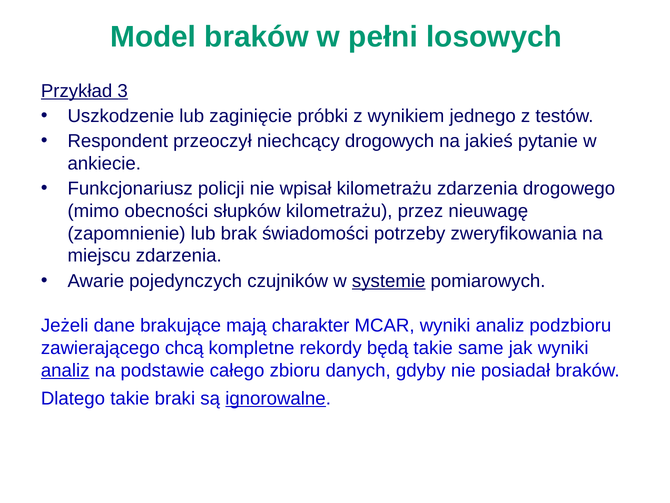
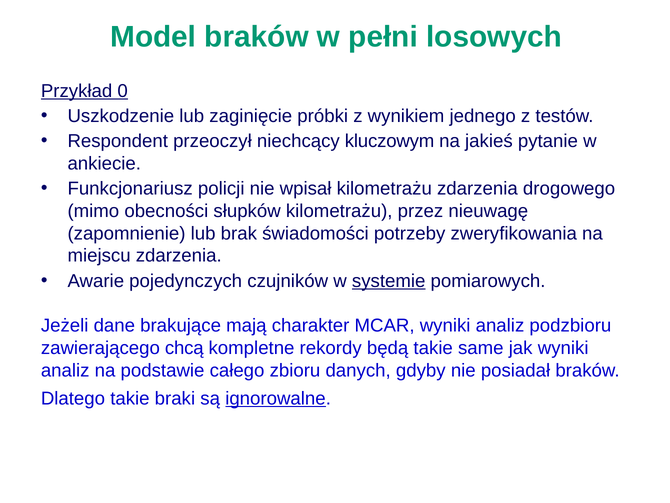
3: 3 -> 0 (123, 91)
drogowych: drogowych -> kluczowym (390, 141)
analiz underline: present -> none (65, 370)
